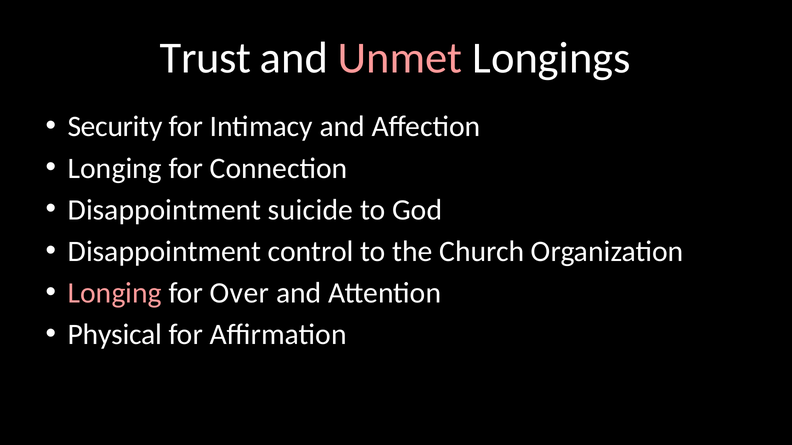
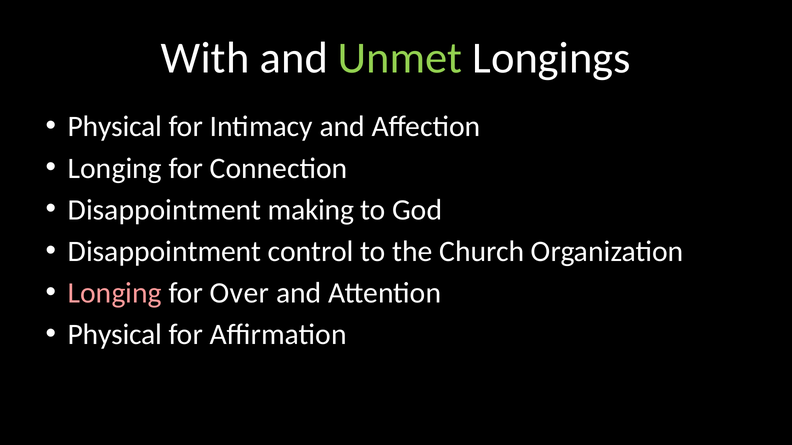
Trust: Trust -> With (205, 58)
Unmet colour: pink -> light green (400, 58)
Security: Security -> Physical (115, 127)
suicide: suicide -> making (311, 210)
